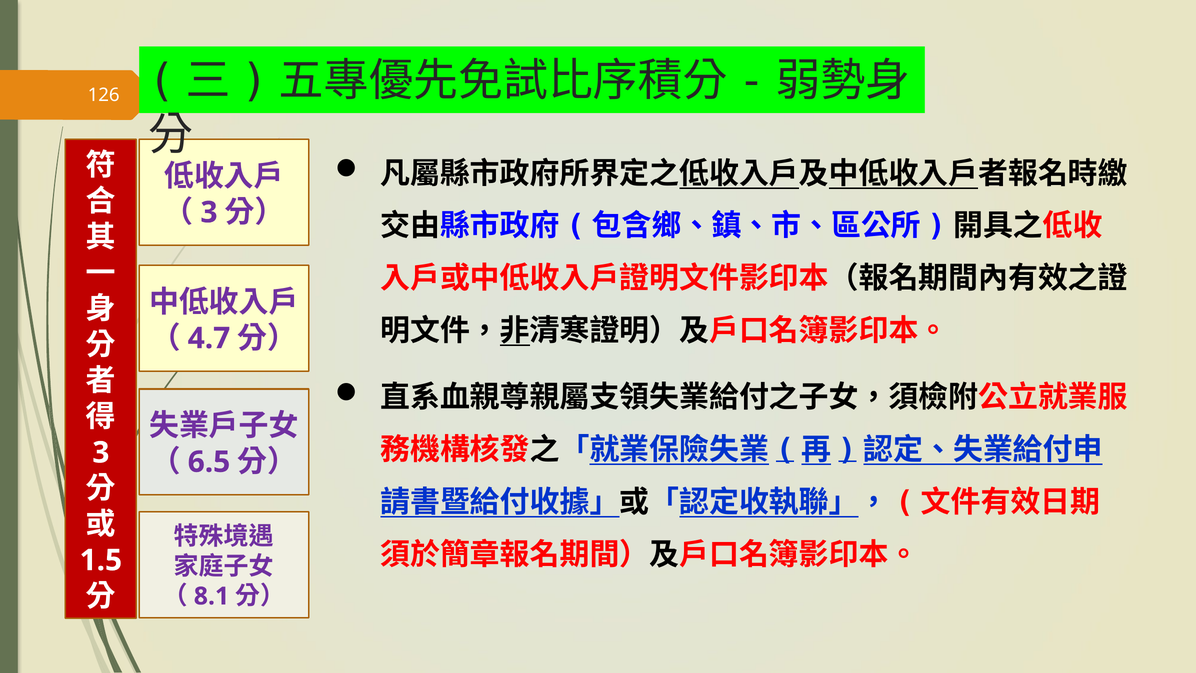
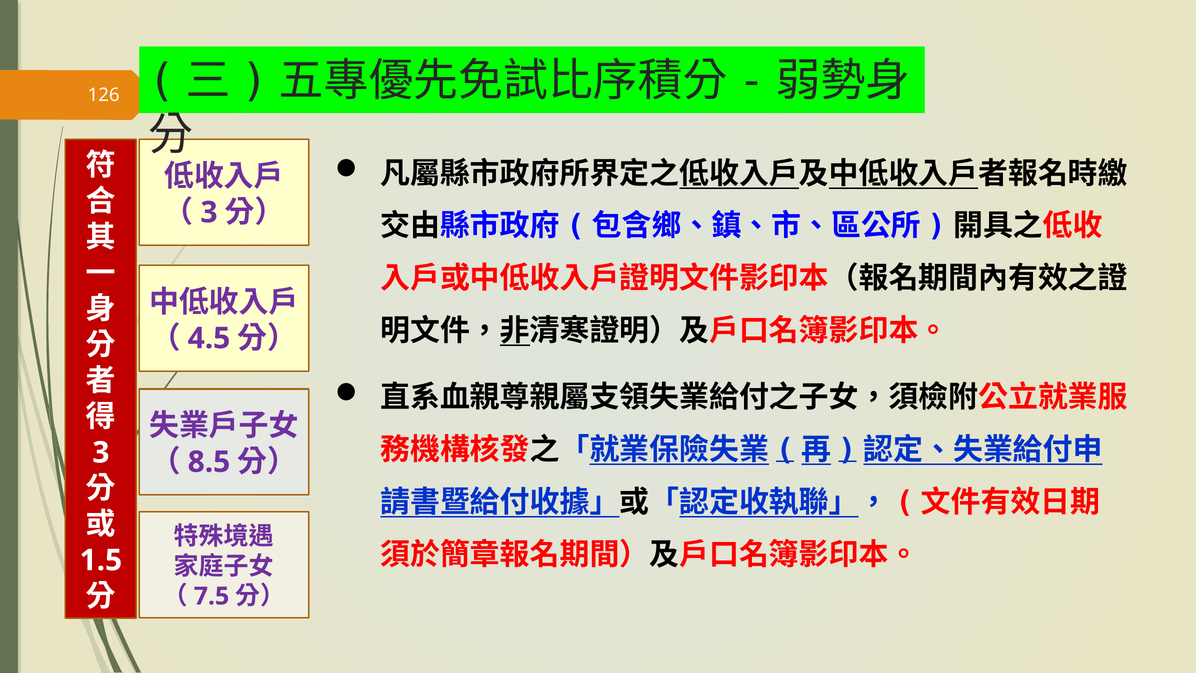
4.7: 4.7 -> 4.5 (209, 338)
6.5: 6.5 -> 8.5 (209, 462)
8.1: 8.1 -> 7.5 (211, 596)
